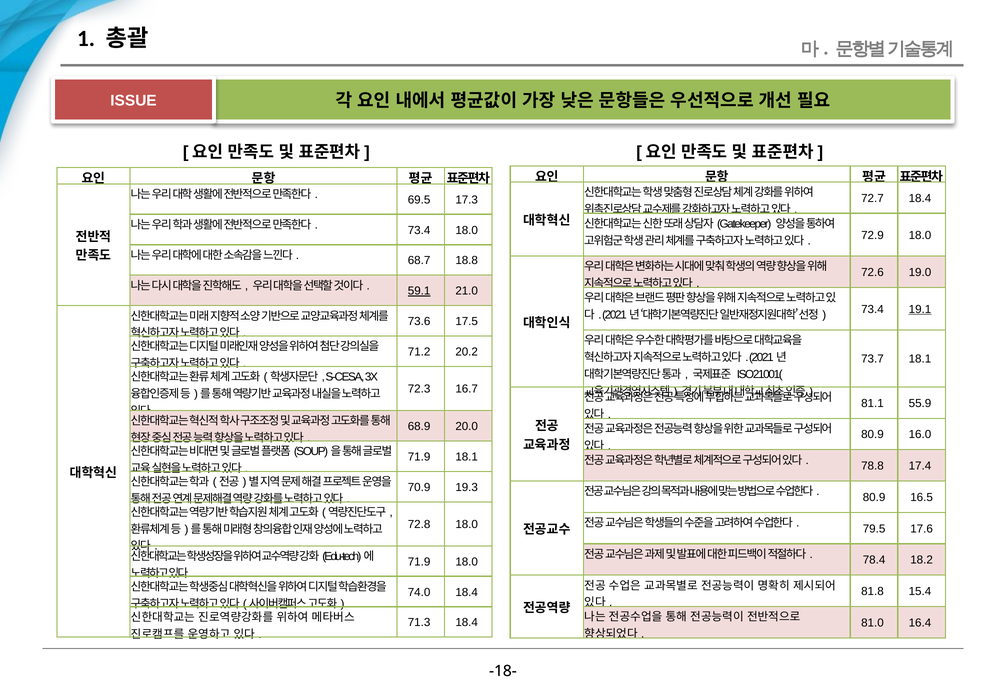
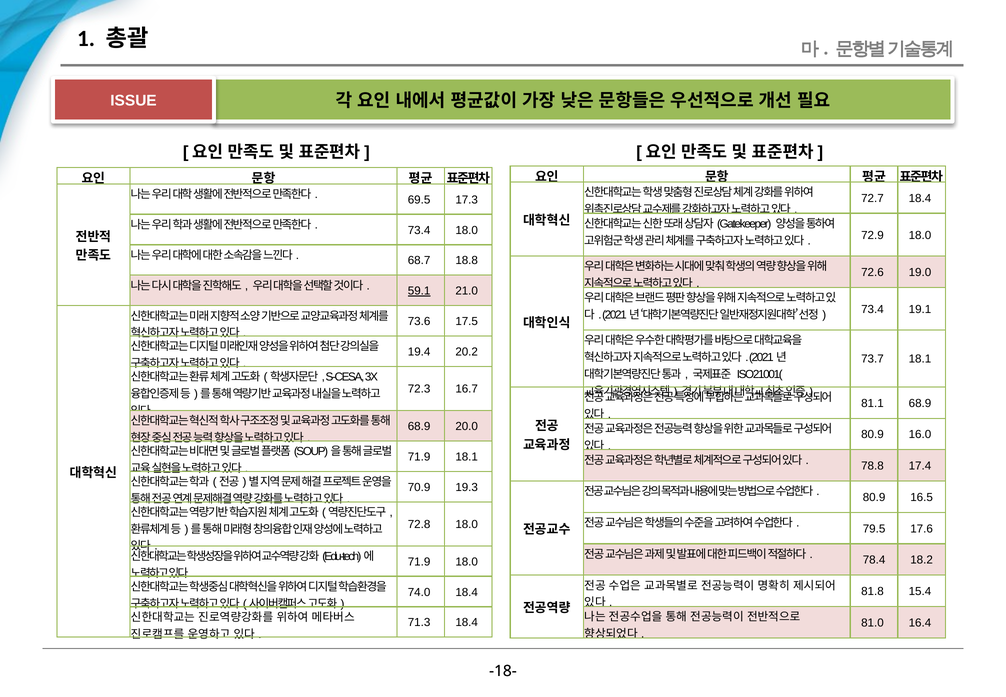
19.1 underline: present -> none (920, 309)
71.2: 71.2 -> 19.4 (419, 352)
81.1 55.9: 55.9 -> 68.9 (920, 403)
